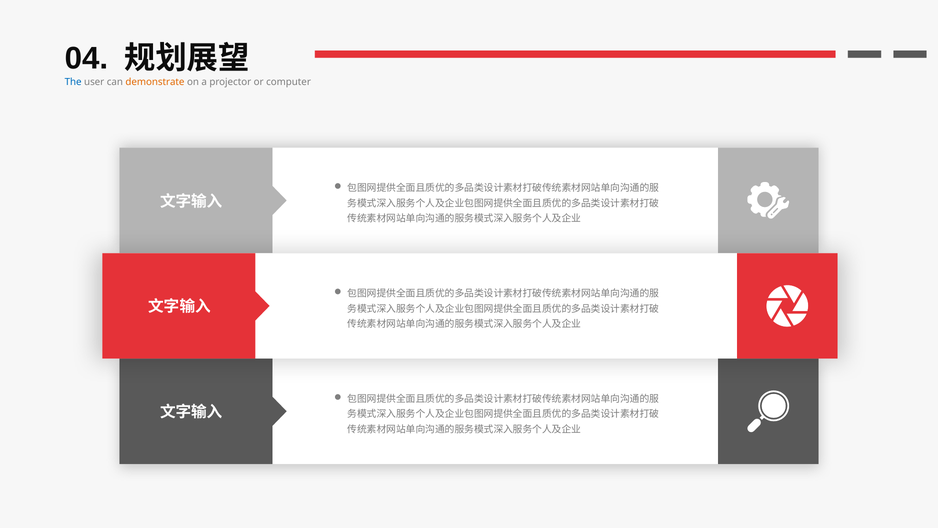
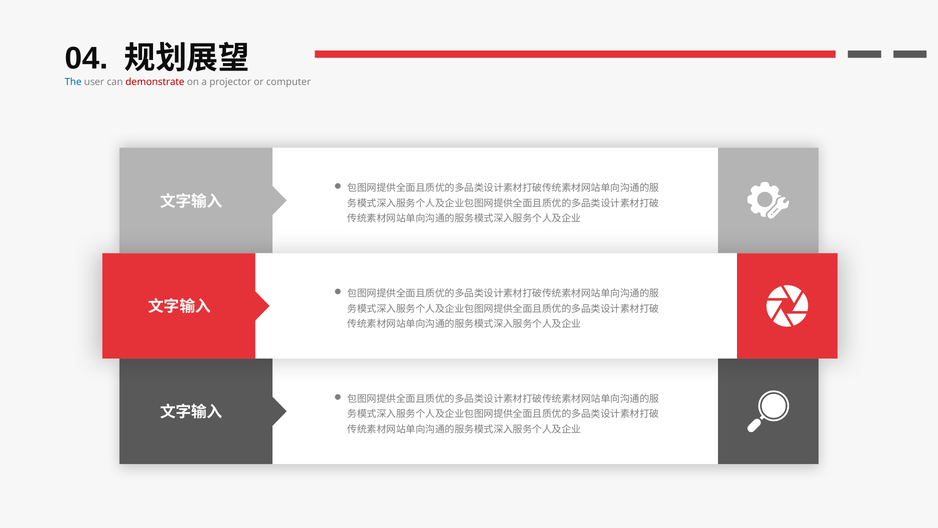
demonstrate colour: orange -> red (155, 82)
